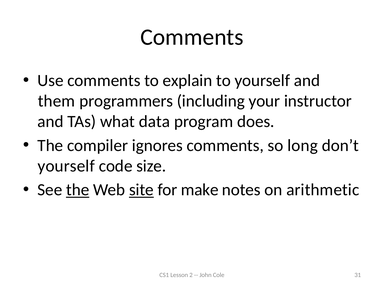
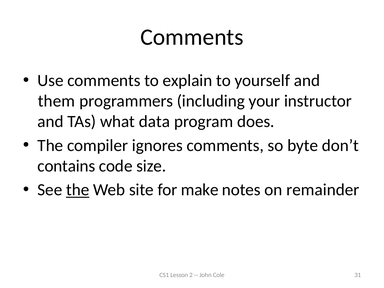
long: long -> byte (303, 145)
yourself: yourself -> contains (66, 166)
site underline: present -> none (141, 190)
arithmetic: arithmetic -> remainder (323, 190)
